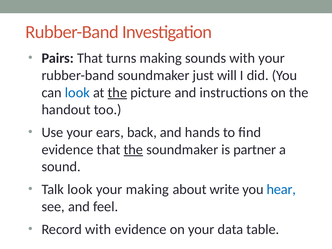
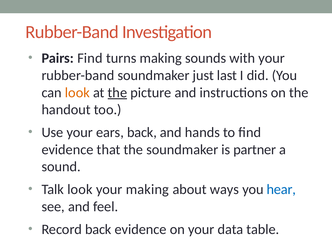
Pairs That: That -> Find (90, 58)
will: will -> last (227, 75)
look colour: blue -> orange (77, 93)
the underline: present -> none (133, 150)
write: write -> ways (224, 189)
Record with: with -> back (98, 229)
